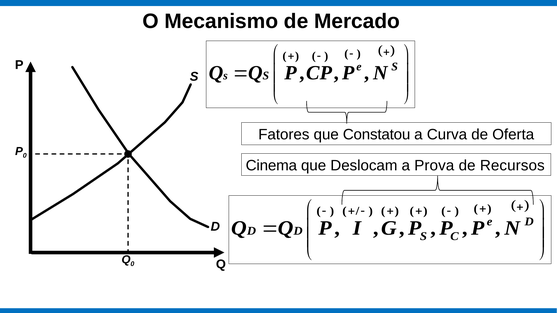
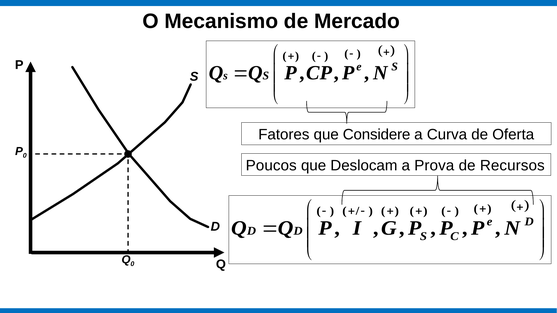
Constatou: Constatou -> Considere (377, 135)
Cinema: Cinema -> Poucos (271, 166)
